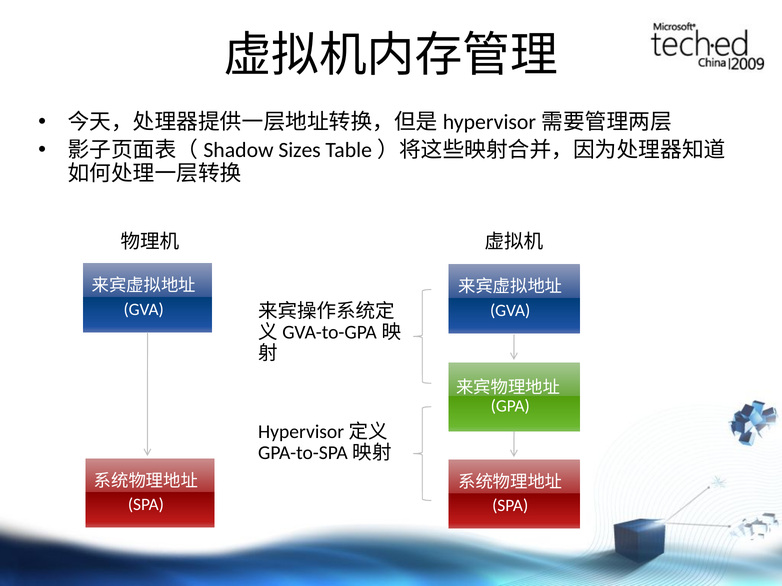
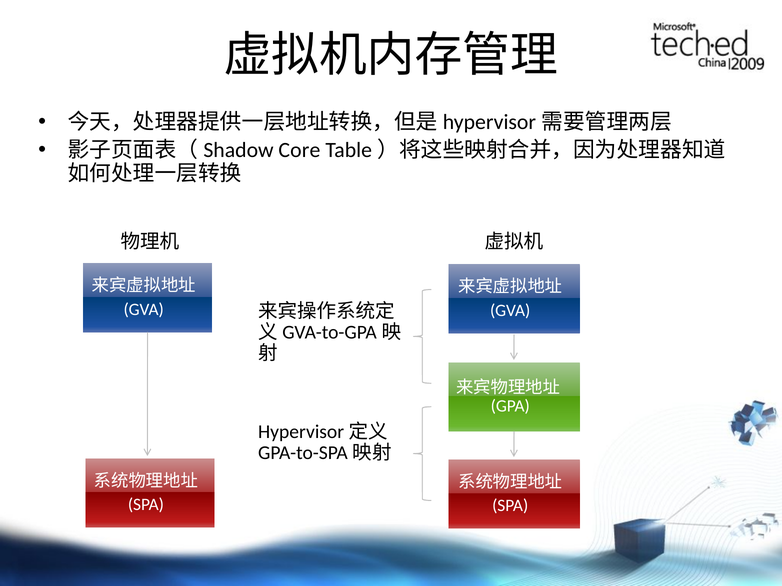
Sizes: Sizes -> Core (299, 150)
